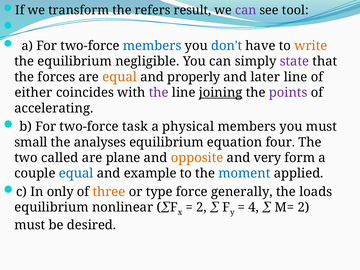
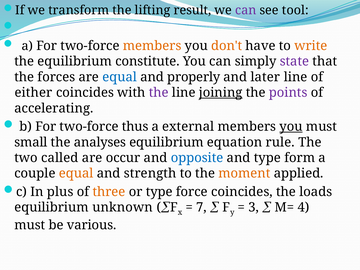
refers: refers -> lifting (153, 10)
members colour: blue -> orange (152, 46)
don't colour: blue -> orange (227, 46)
negligible: negligible -> constitute (147, 61)
equal colour: orange -> blue (120, 77)
task: task -> thus (135, 127)
physical: physical -> external (188, 127)
you underline: none -> present (291, 127)
four: four -> rule (280, 142)
plane: plane -> occur (123, 158)
opposite colour: orange -> blue (197, 158)
and very: very -> type (267, 158)
equal colour: blue -> orange (76, 173)
example: example -> strength (150, 173)
moment colour: blue -> orange (244, 173)
only: only -> plus (60, 192)
force generally: generally -> coincides (242, 192)
nonlinear: nonlinear -> unknown (123, 207)
2: 2 -> 7 (201, 207)
4: 4 -> 3 (254, 207)
M= 2: 2 -> 4 (303, 207)
desired: desired -> various (92, 225)
